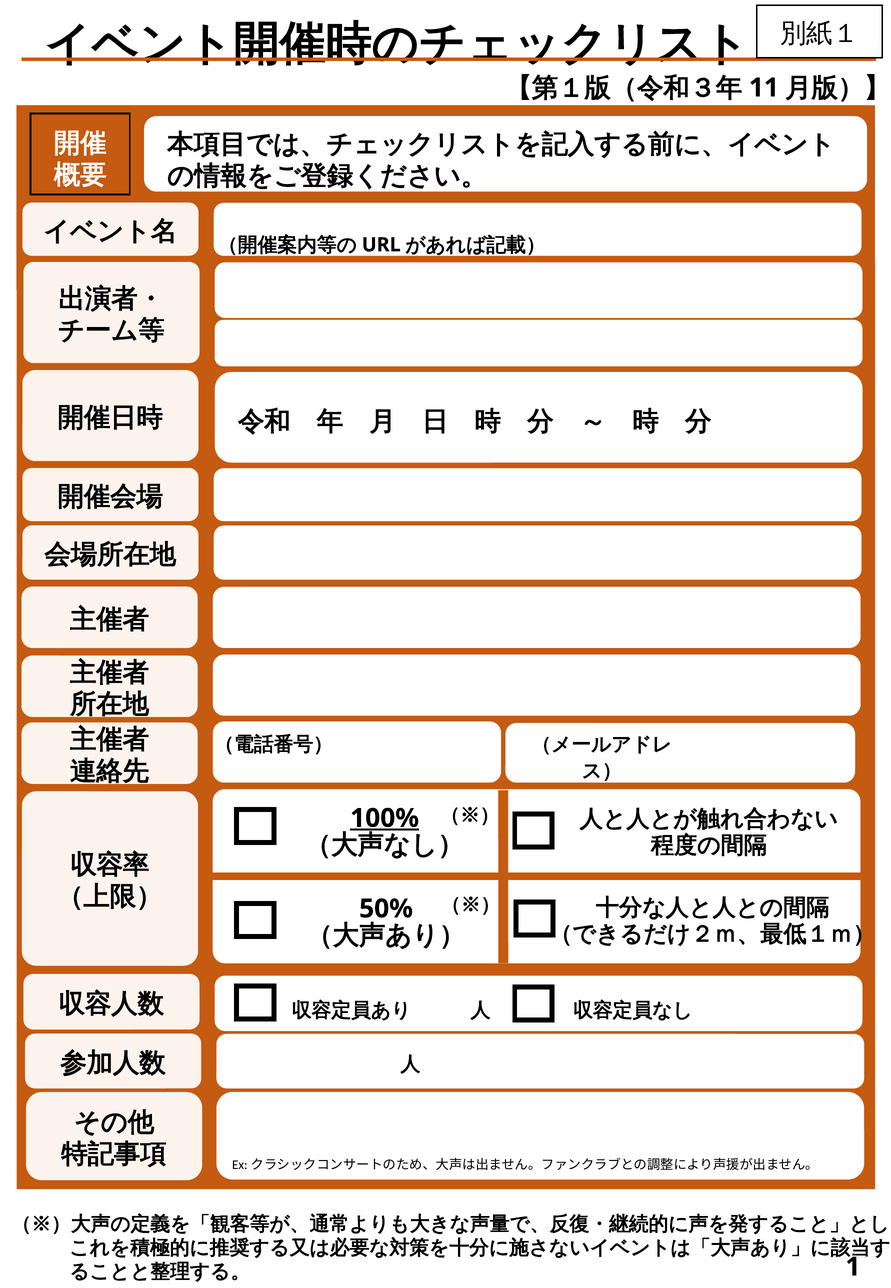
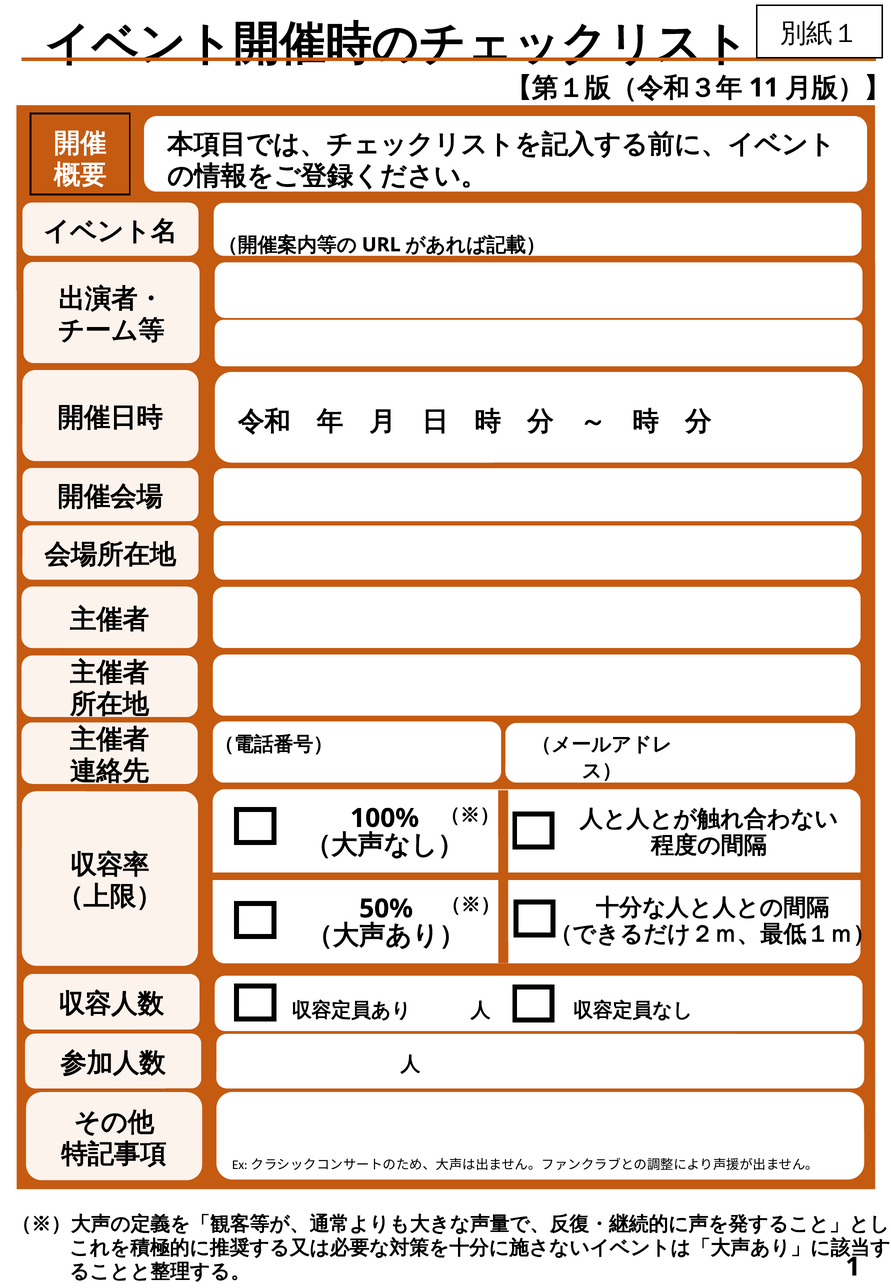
100% underline: present -> none (385, 818)
